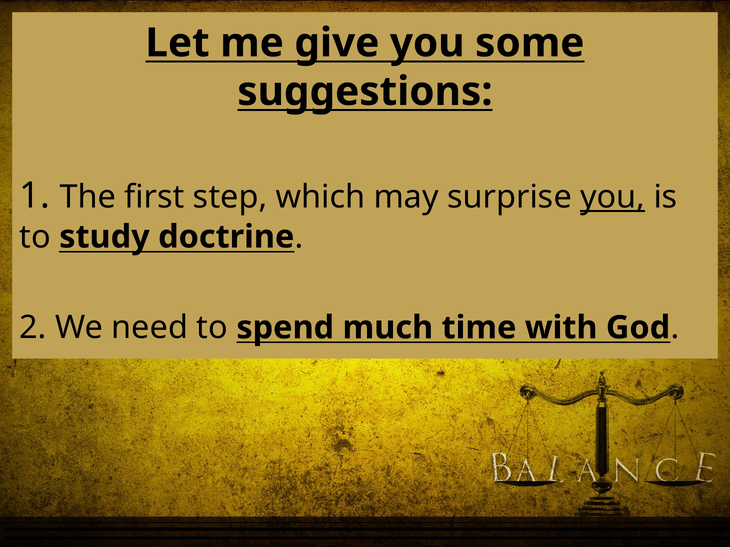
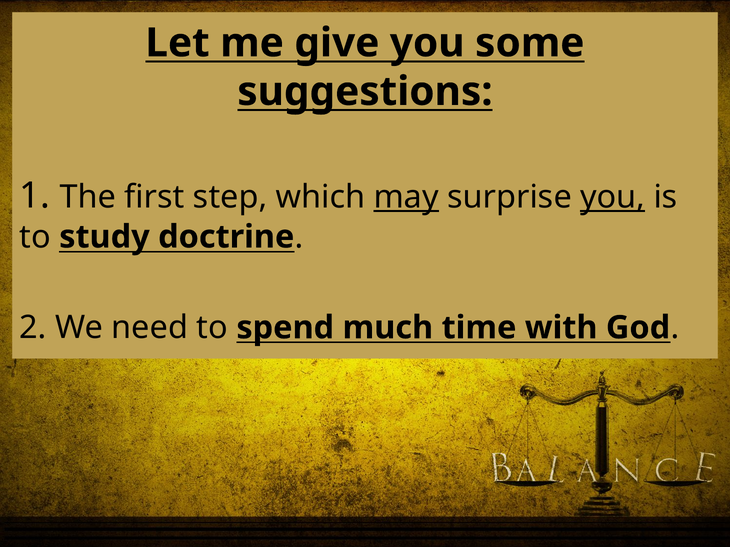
may underline: none -> present (406, 197)
